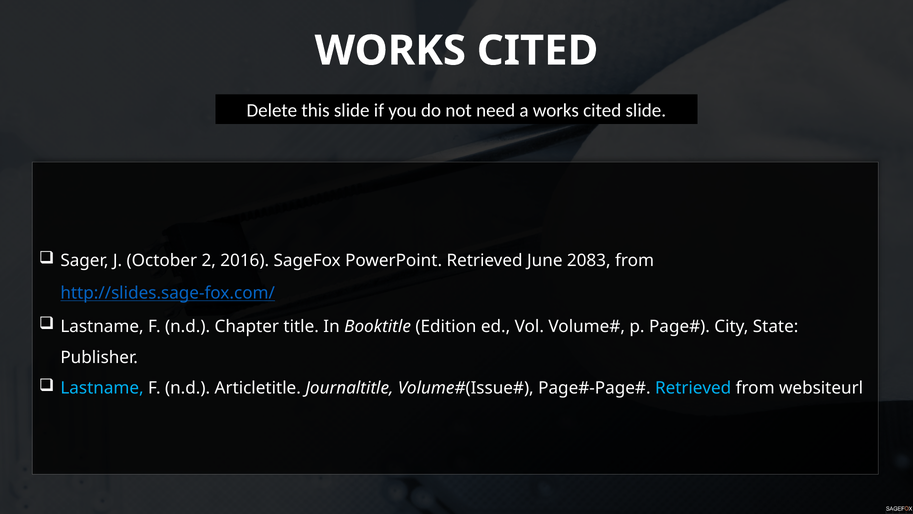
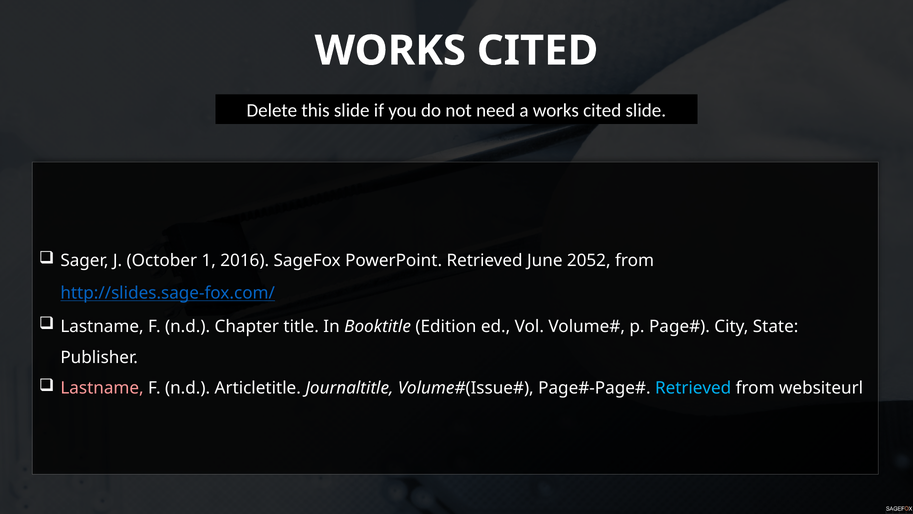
2: 2 -> 1 (209, 261)
2083: 2083 -> 2052 (589, 261)
Lastname colour: light blue -> pink (102, 388)
